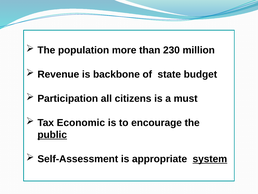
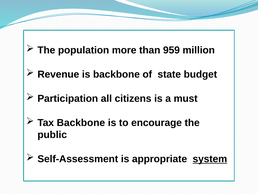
230: 230 -> 959 (171, 50)
Tax Economic: Economic -> Backbone (81, 122)
public underline: present -> none (52, 134)
